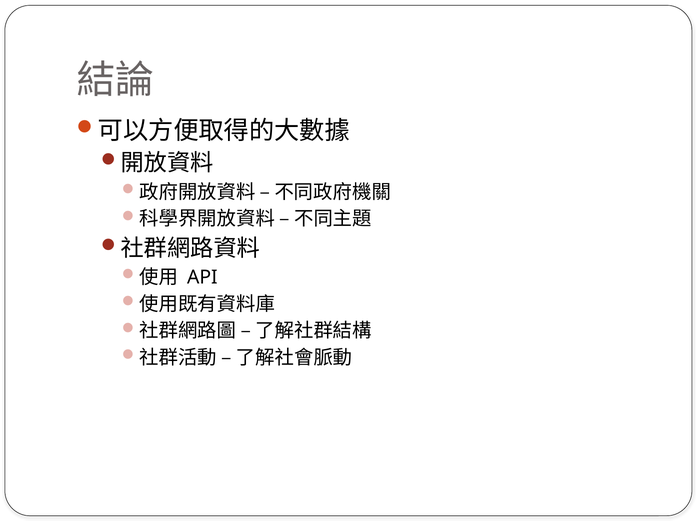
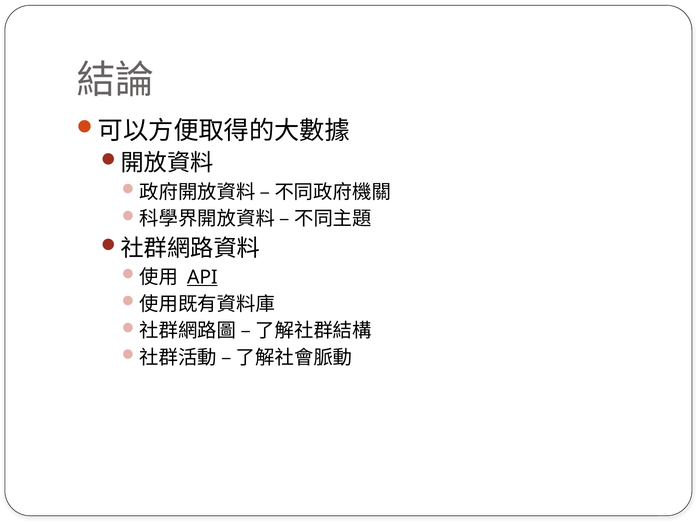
API underline: none -> present (202, 277)
